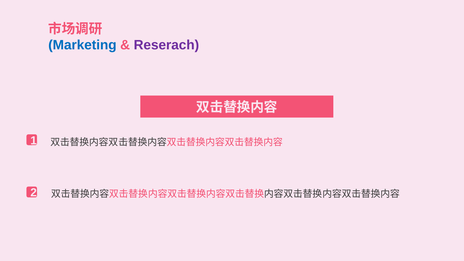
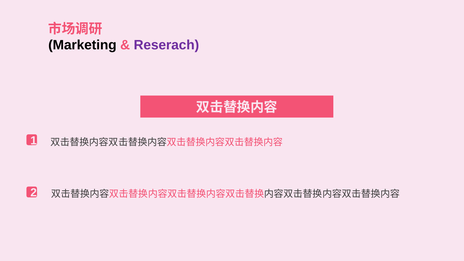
Marketing colour: blue -> black (82, 45)
